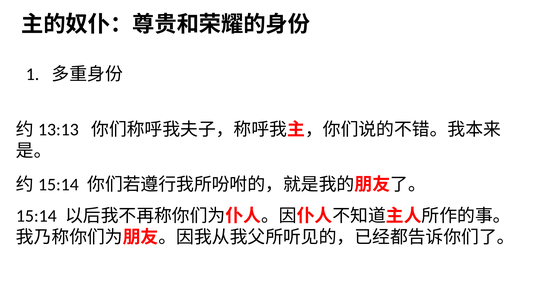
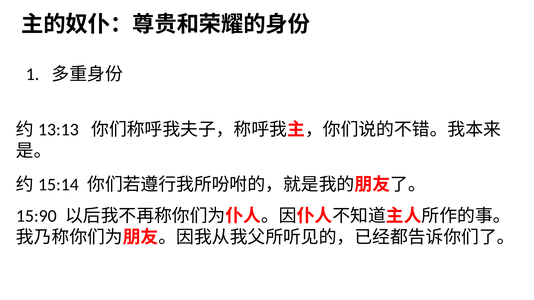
15:14: 15:14 -> 15:90 (36, 216)
